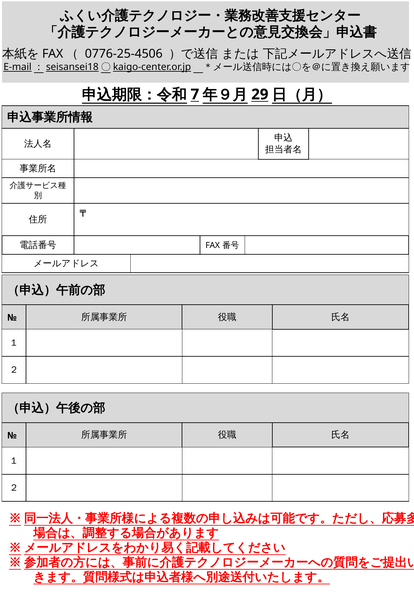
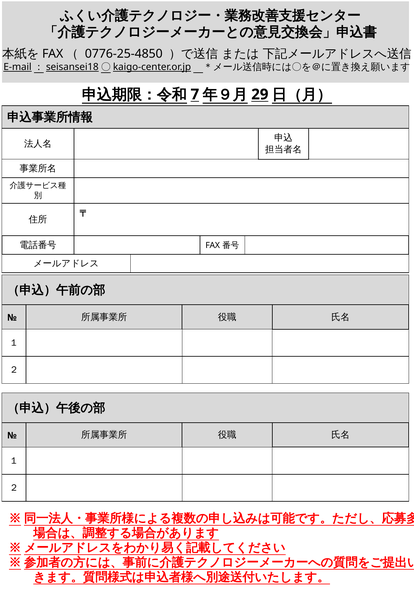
0776-25-4506: 0776-25-4506 -> 0776-25-4850 (124, 54)
